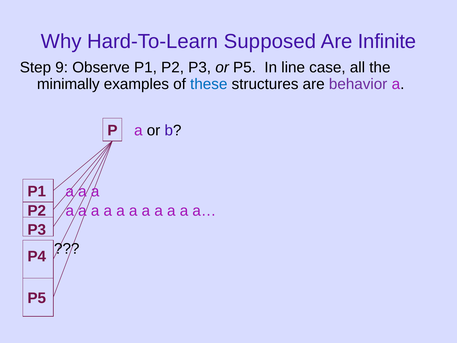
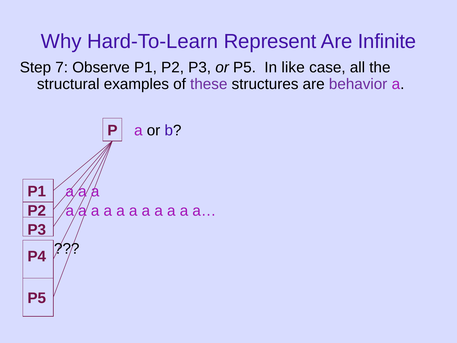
Supposed: Supposed -> Represent (270, 41)
9: 9 -> 7 (62, 68)
line: line -> like (293, 68)
minimally: minimally -> structural (68, 84)
these colour: blue -> purple (209, 84)
